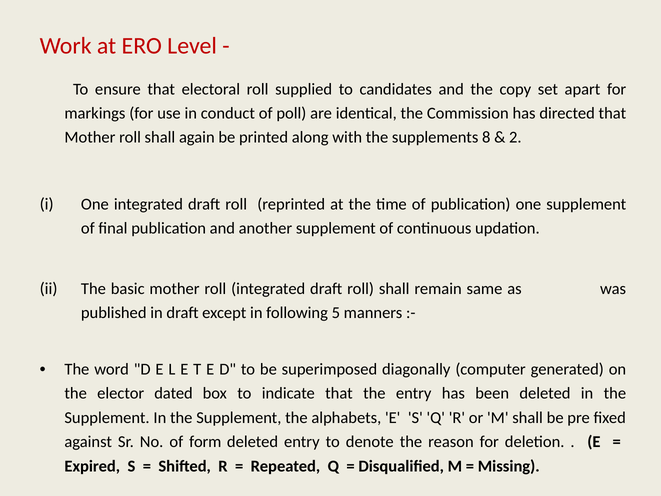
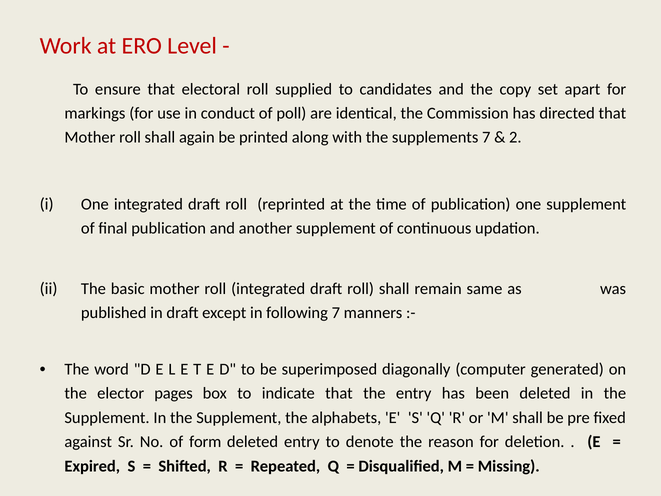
supplements 8: 8 -> 7 (486, 137)
following 5: 5 -> 7 (336, 313)
dated: dated -> pages (174, 393)
